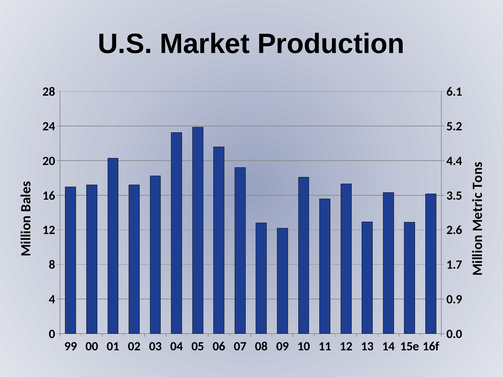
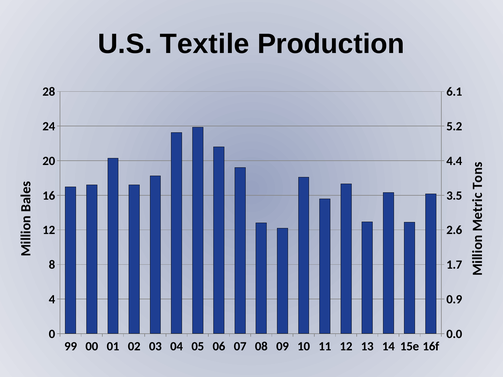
Market: Market -> Textile (205, 44)
